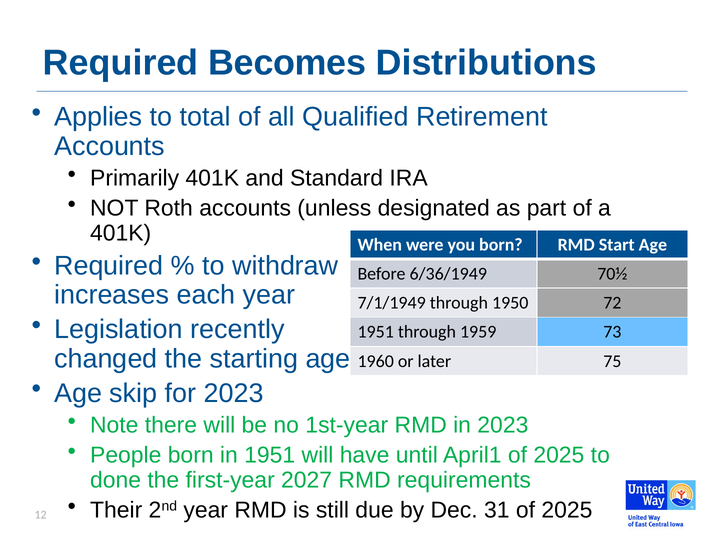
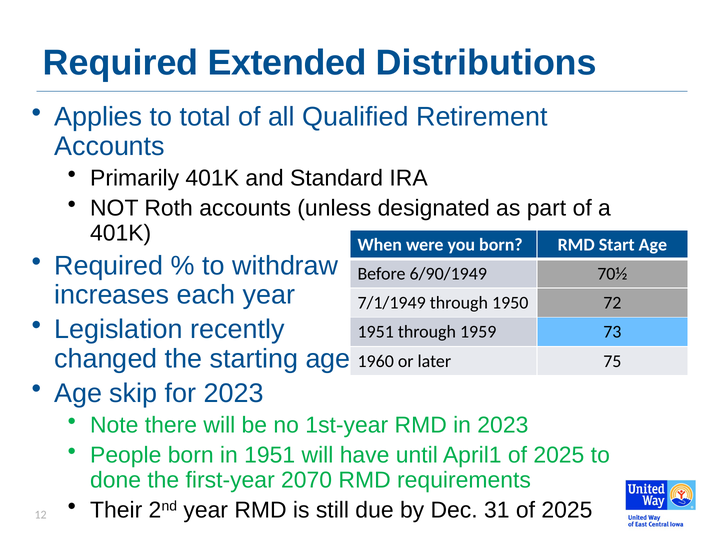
Becomes: Becomes -> Extended (287, 63)
6/36/1949: 6/36/1949 -> 6/90/1949 (448, 274)
2027: 2027 -> 2070 (307, 480)
